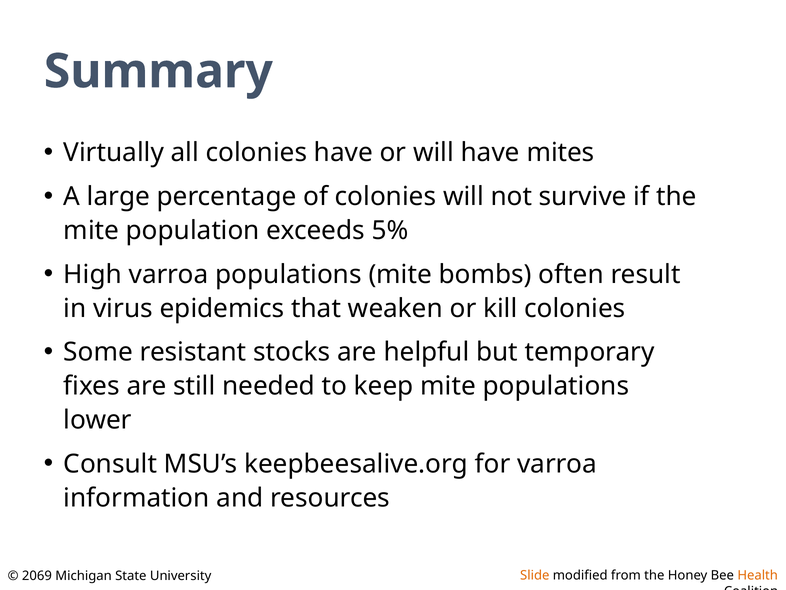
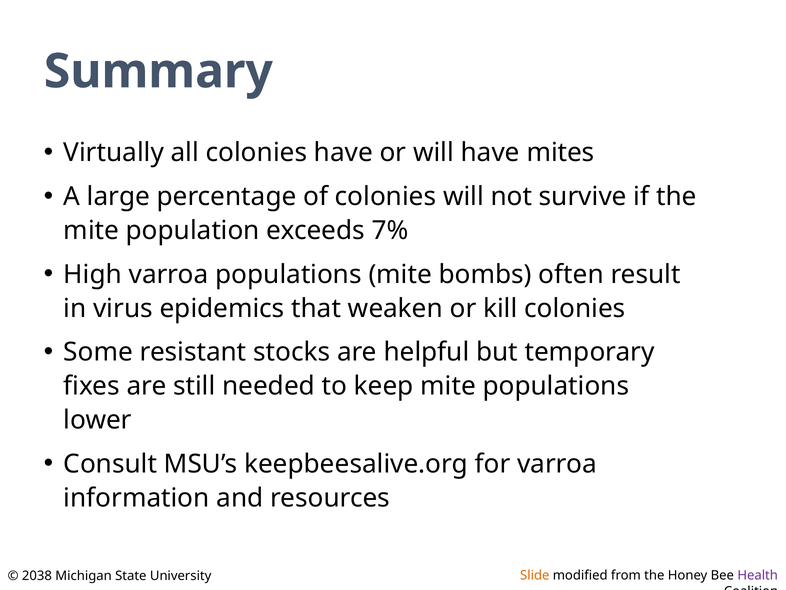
5%: 5% -> 7% (390, 230)
Health colour: orange -> purple (758, 575)
2069: 2069 -> 2038 (37, 576)
